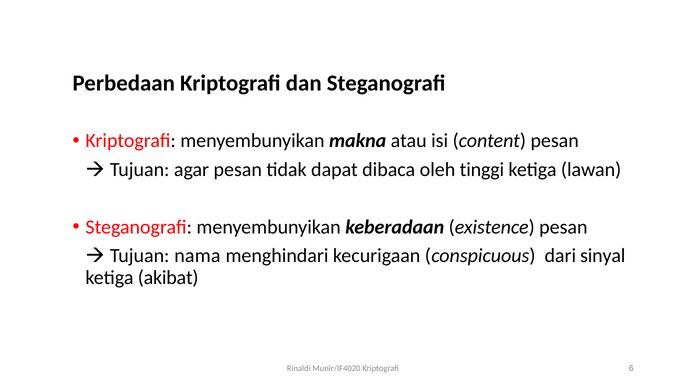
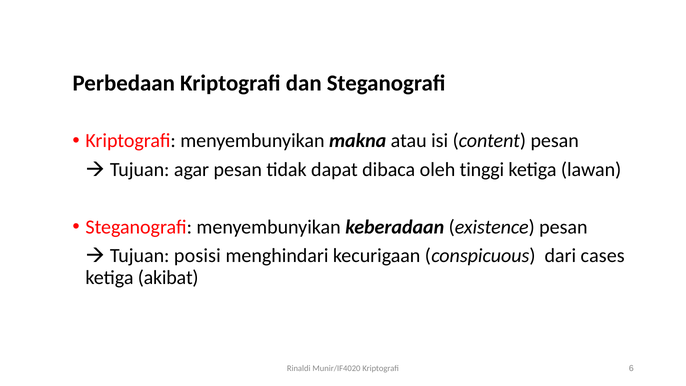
nama: nama -> posisi (197, 256)
sinyal: sinyal -> cases (603, 256)
